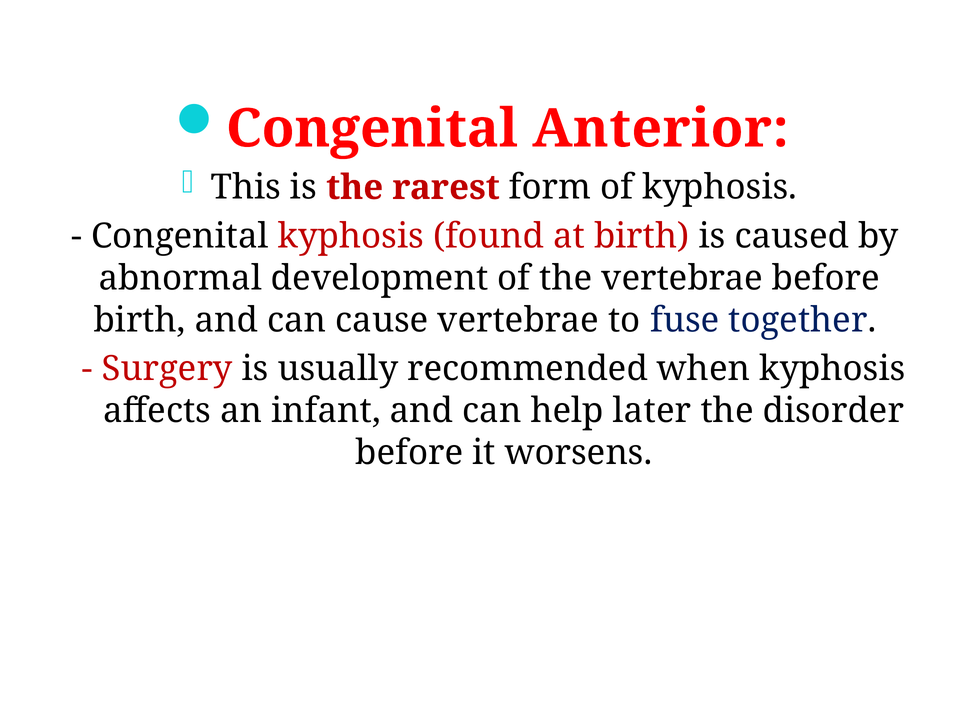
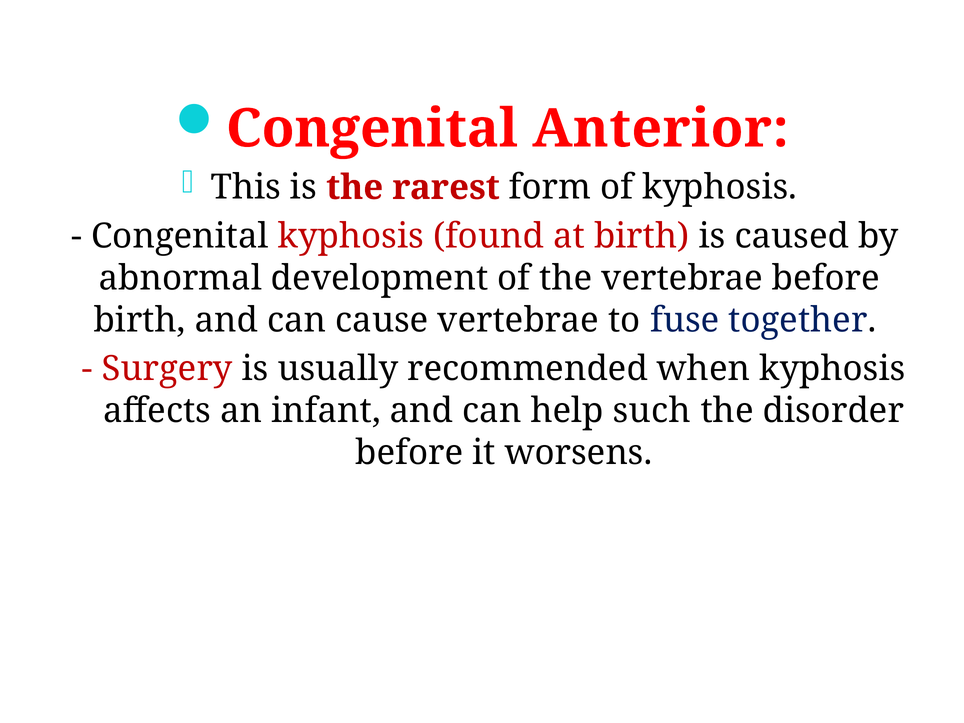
later: later -> such (652, 411)
